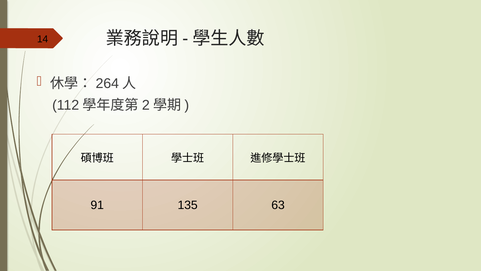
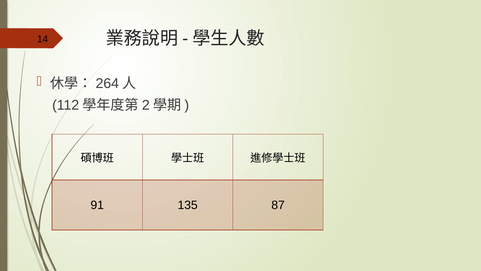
63: 63 -> 87 (278, 205)
